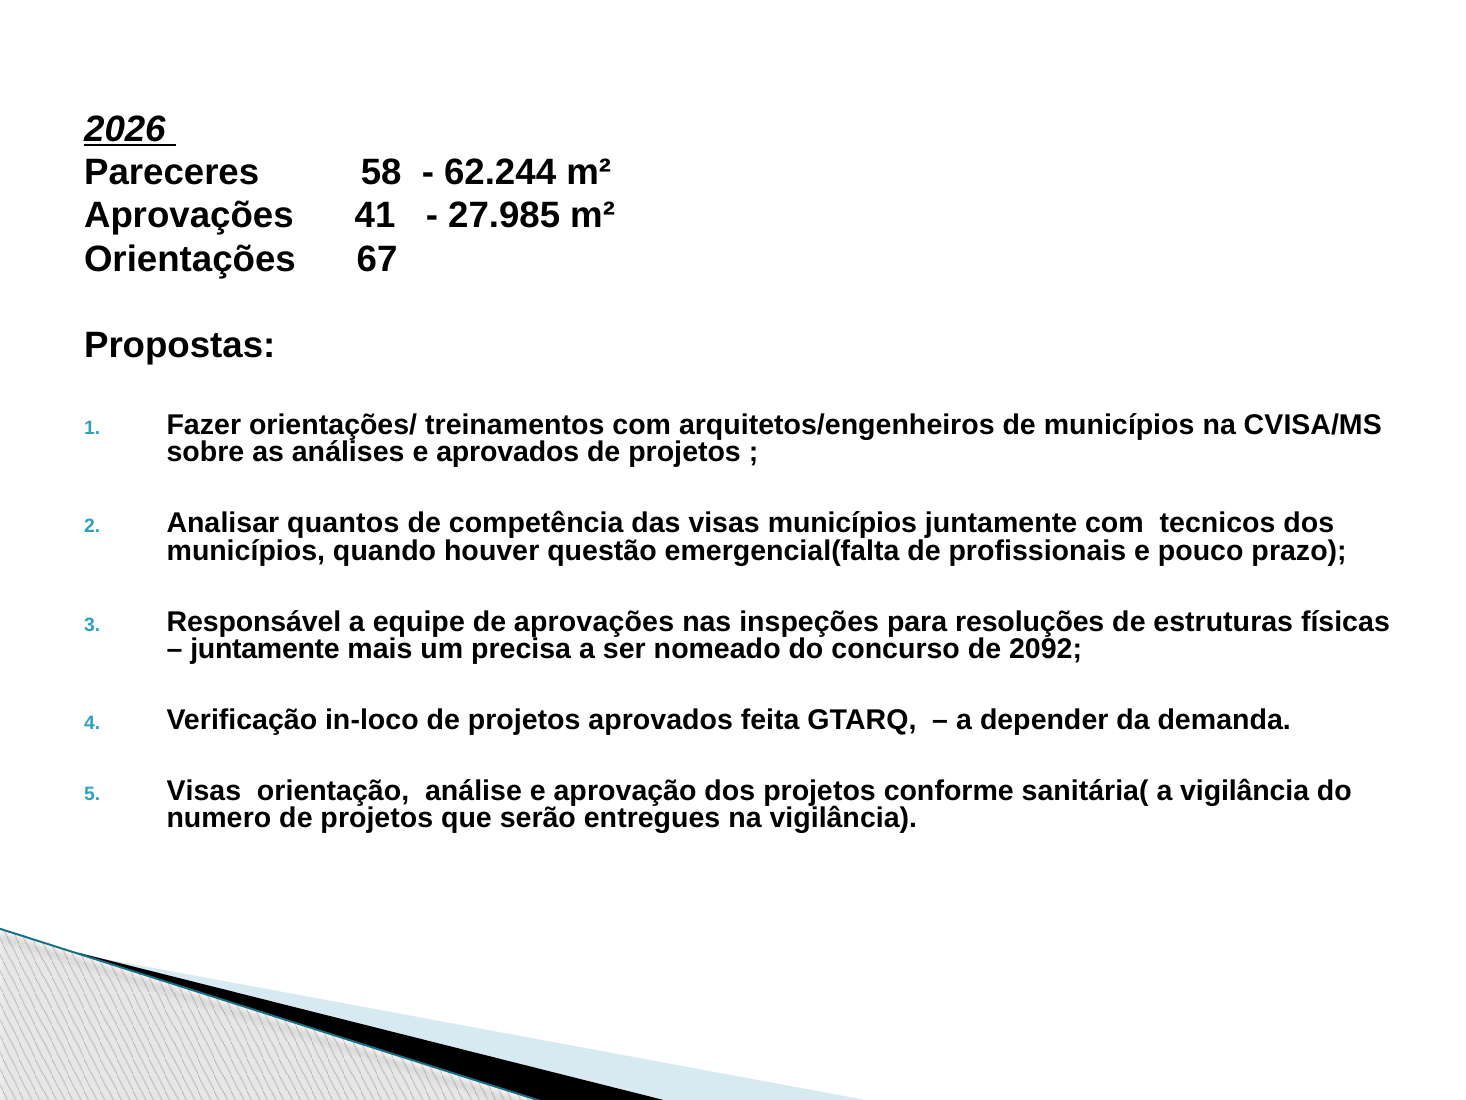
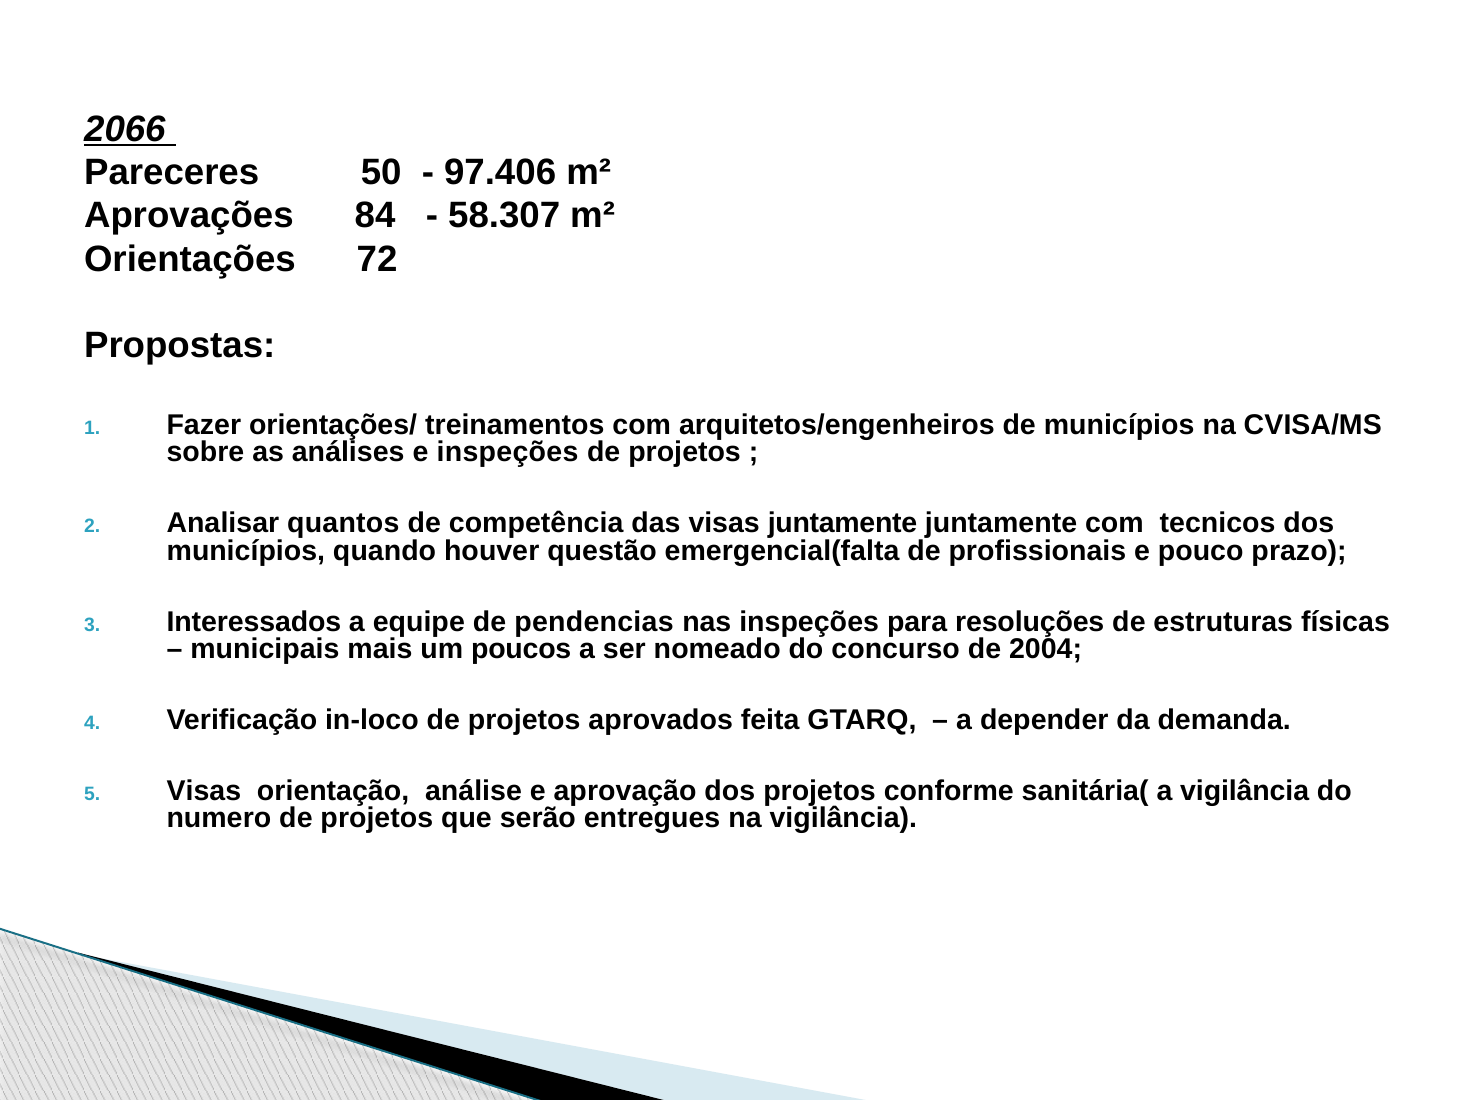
2026: 2026 -> 2066 (125, 129)
58: 58 -> 50 (381, 172)
62.244: 62.244 -> 97.406 (500, 172)
41: 41 -> 84 (375, 216)
27.985: 27.985 -> 58.307 (504, 216)
67: 67 -> 72 (377, 259)
e aprovados: aprovados -> inspeções (508, 452)
visas municípios: municípios -> juntamente (842, 523)
Responsável: Responsável -> Interessados (254, 621)
de aprovações: aprovações -> pendencias (594, 621)
juntamente: juntamente -> municipais (265, 649)
precisa: precisa -> poucos (521, 649)
2092: 2092 -> 2004 (1046, 649)
